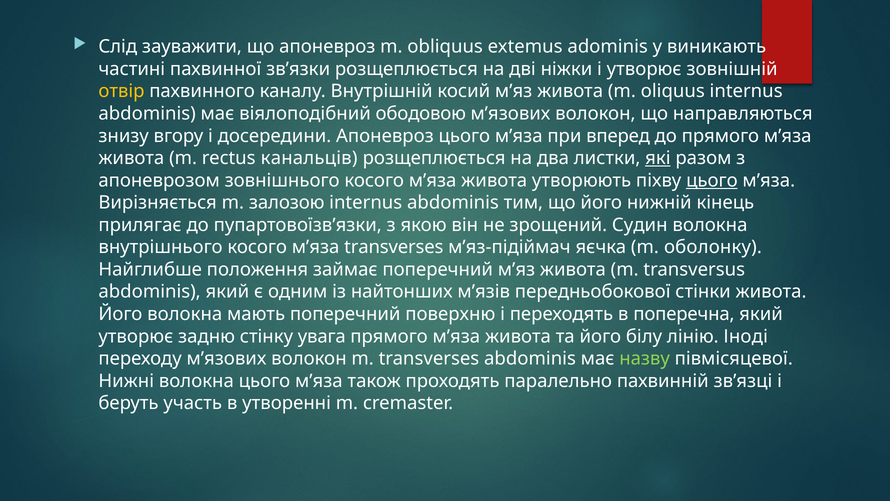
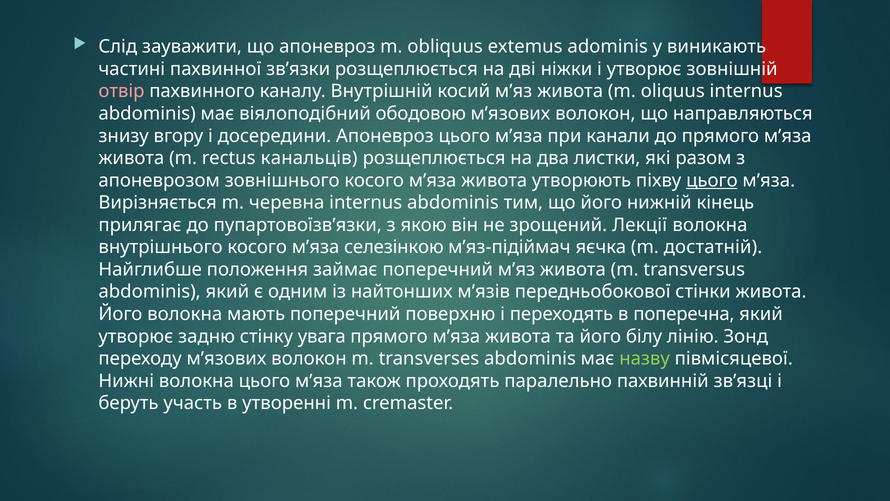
отвір colour: yellow -> pink (121, 91)
вперед: вперед -> канали (618, 136)
які underline: present -> none (658, 158)
залозою: залозою -> черевна (287, 203)
Судин: Судин -> Лекції (640, 225)
м’яза transverses: transverses -> селезінкою (394, 247)
оболонку: оболонку -> достатній (713, 247)
Іноді: Іноді -> Зонд (746, 336)
